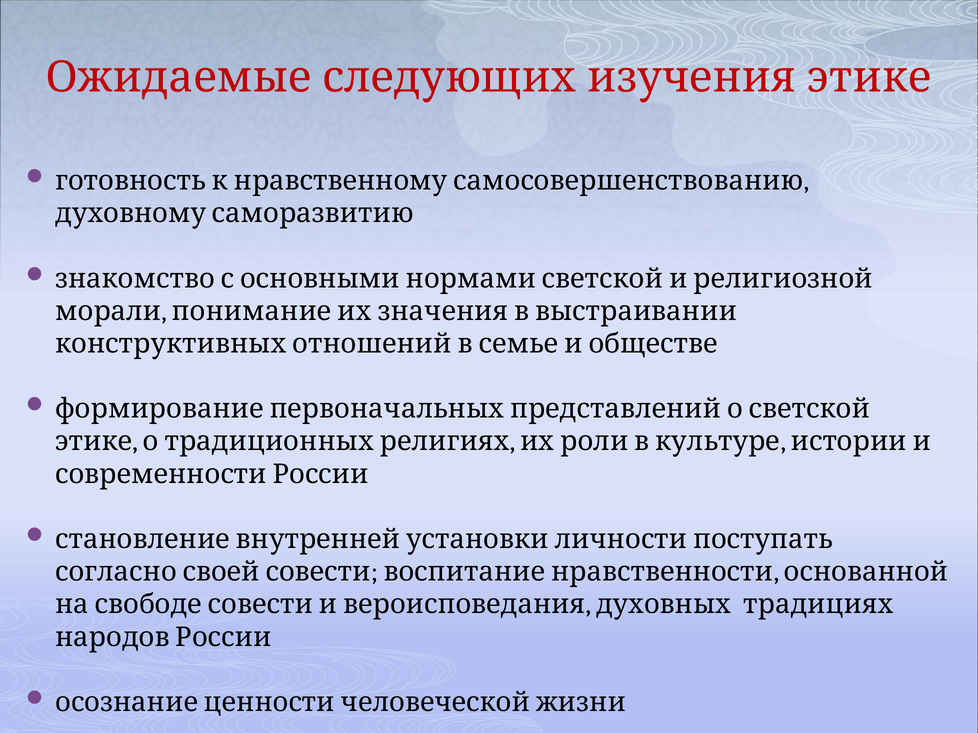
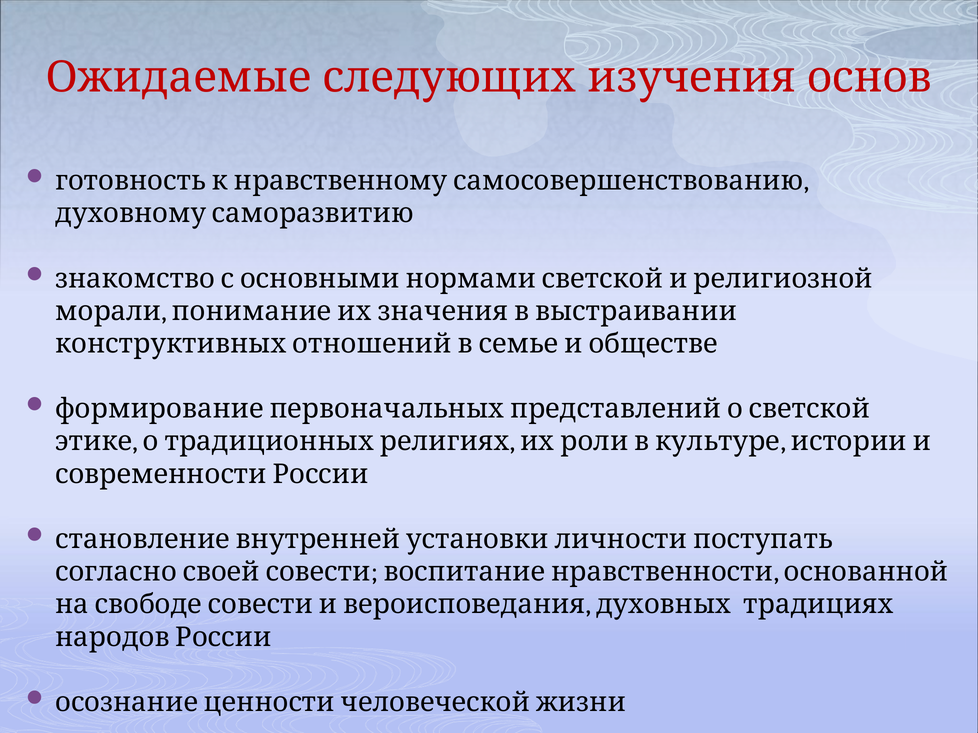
изучения этике: этике -> основ (870, 78)
